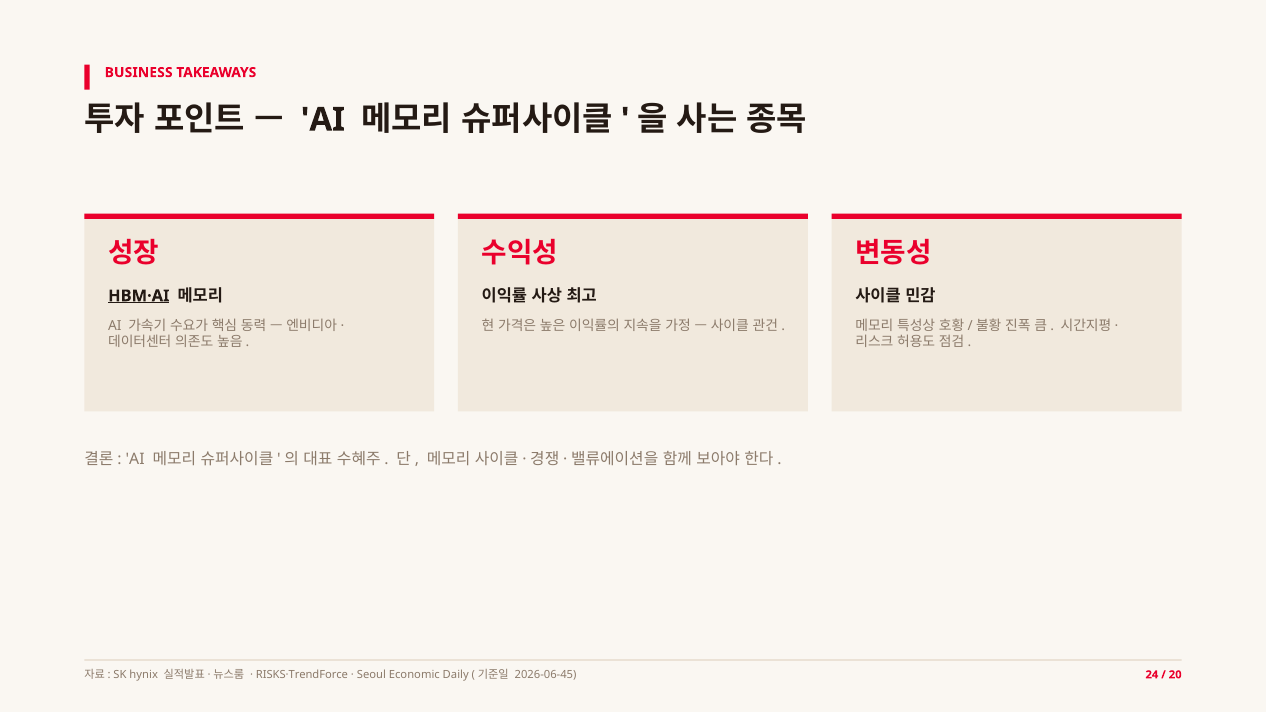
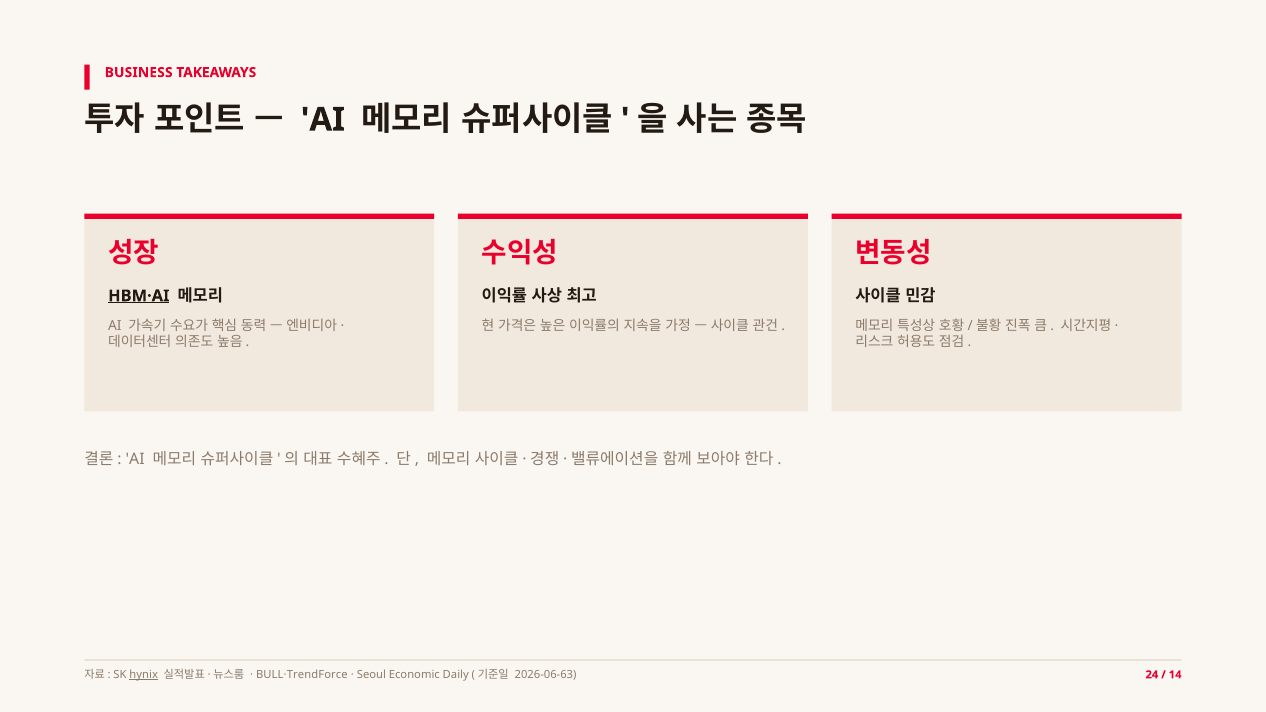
hynix underline: none -> present (144, 675)
RISKS·TrendForce: RISKS·TrendForce -> BULL·TrendForce (302, 675)
2026-06-45: 2026-06-45 -> 2026-06-63 (546, 675)
20: 20 -> 14 (1175, 675)
